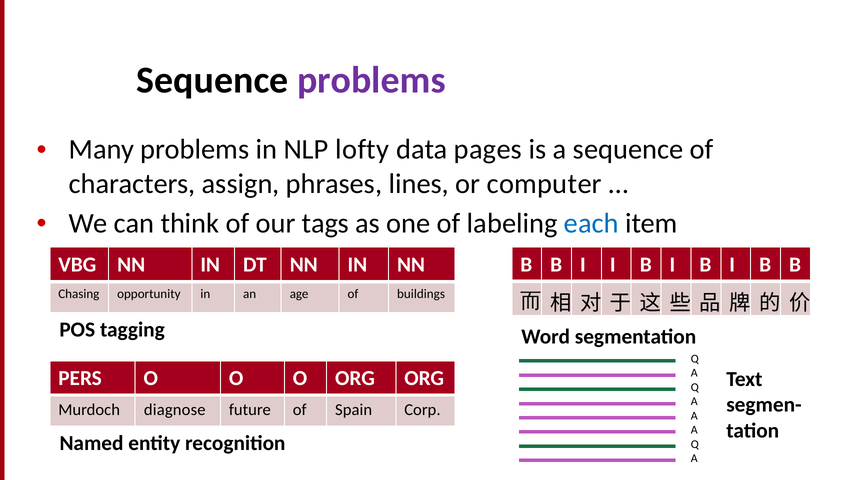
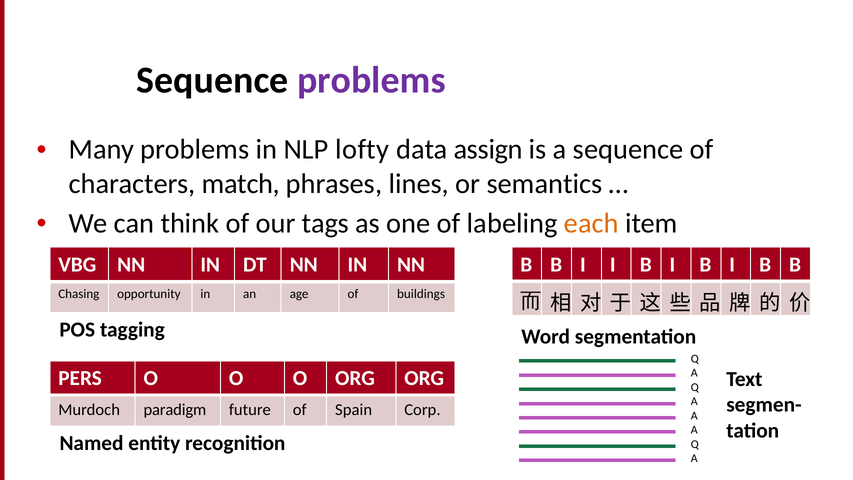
pages: pages -> assign (488, 149)
assign: assign -> match (241, 184)
computer: computer -> semantics (544, 184)
each colour: blue -> orange (591, 223)
diagnose: diagnose -> paradigm (175, 409)
